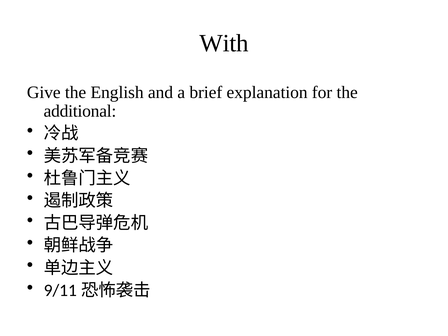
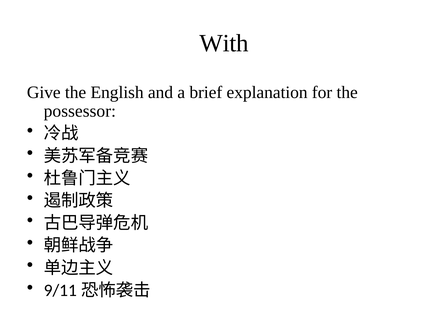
additional: additional -> possessor (80, 111)
